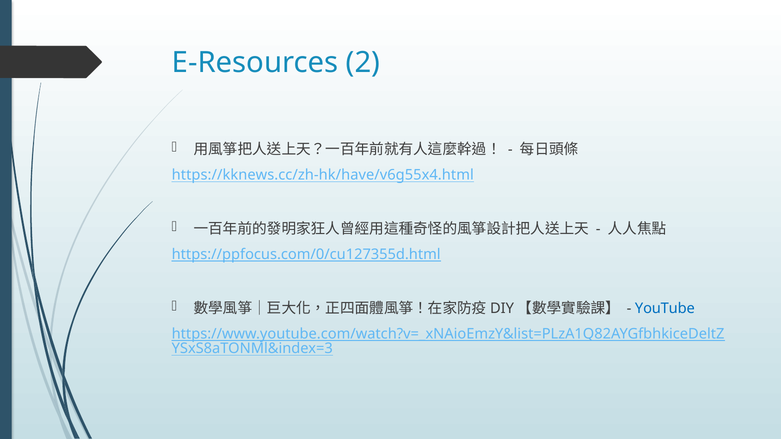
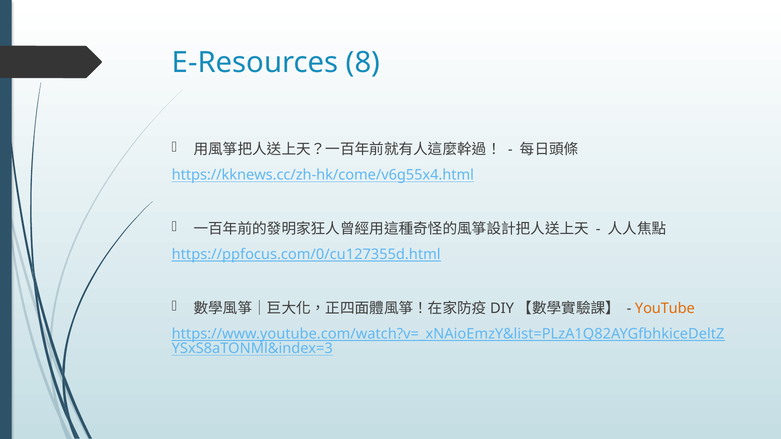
2: 2 -> 8 (363, 63)
https://kknews.cc/zh-hk/have/v6g55x4.html: https://kknews.cc/zh-hk/have/v6g55x4.html -> https://kknews.cc/zh-hk/come/v6g55x4.html (323, 175)
YouTube colour: blue -> orange (665, 308)
